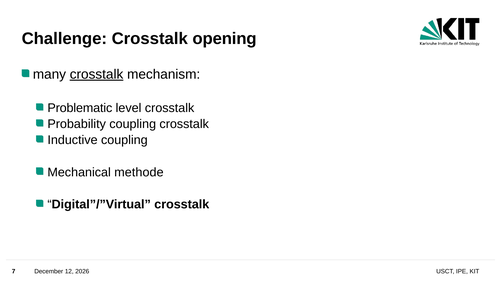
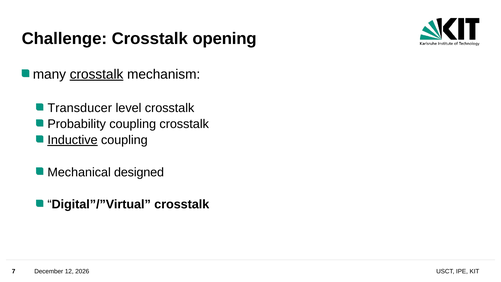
Problematic: Problematic -> Transducer (80, 108)
Inductive underline: none -> present (73, 140)
methode: methode -> designed (139, 172)
